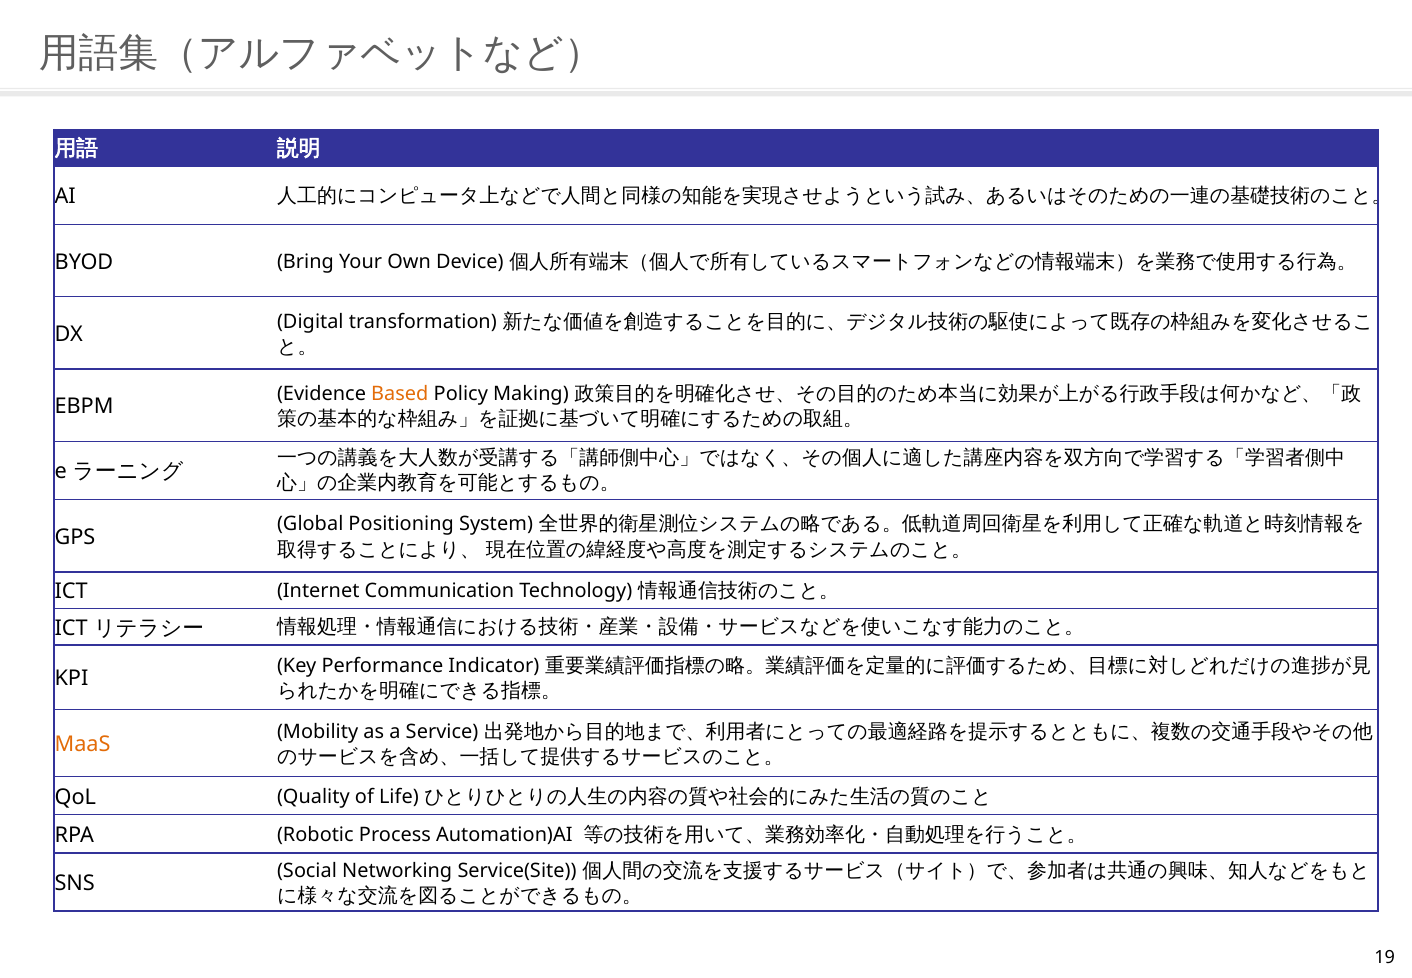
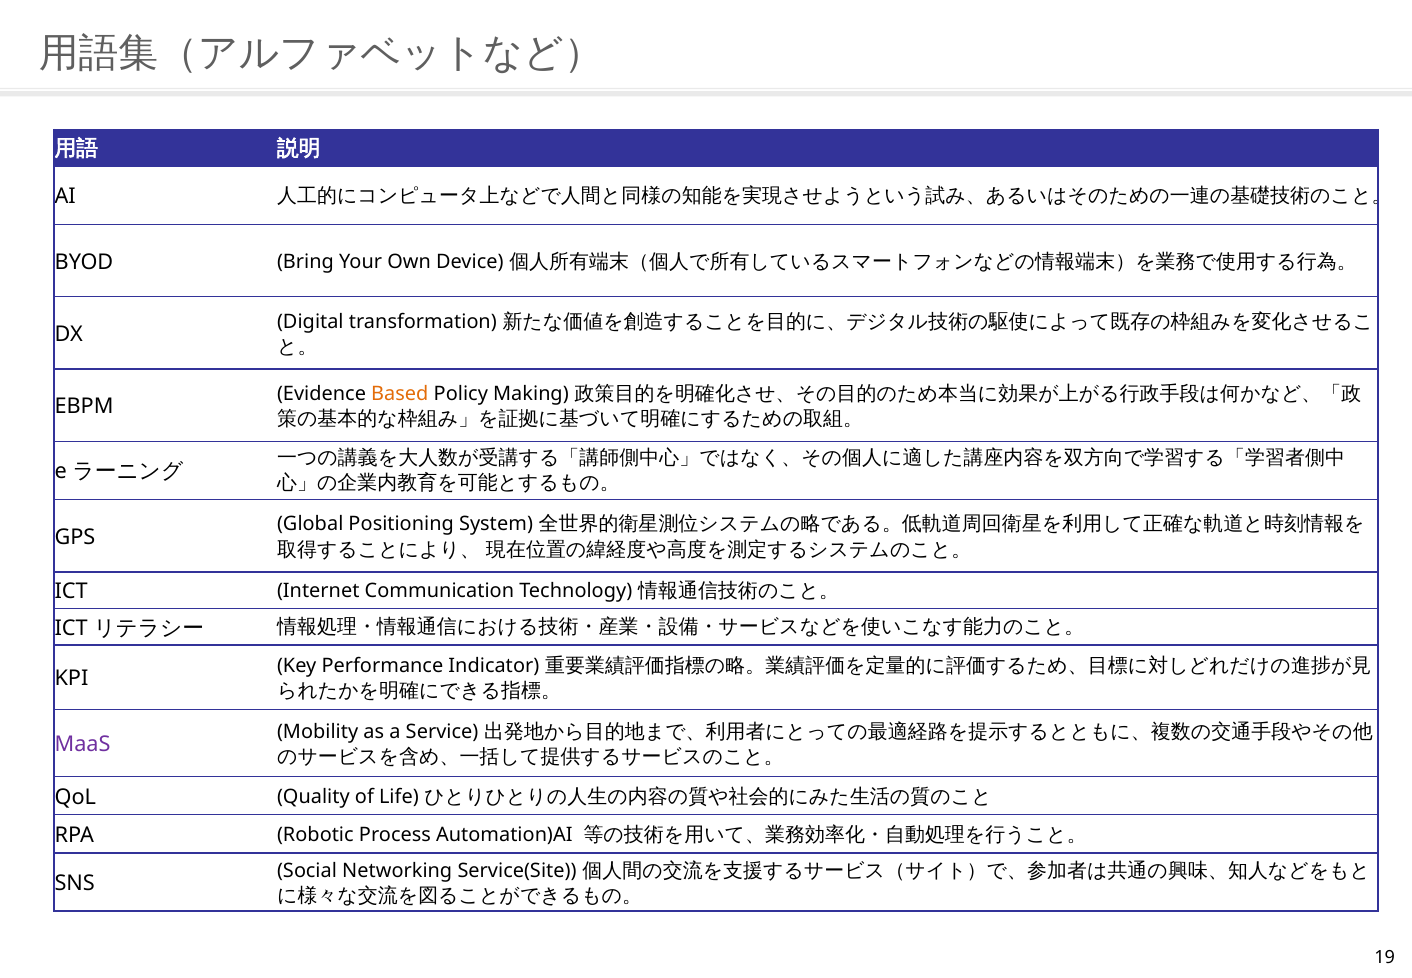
MaaS colour: orange -> purple (83, 744)
